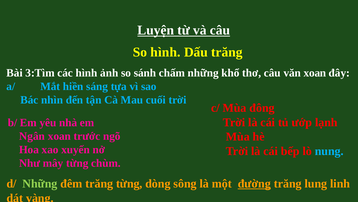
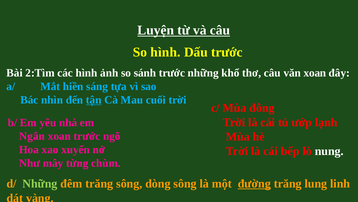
Dấu trăng: trăng -> trước (227, 52)
3:Tìm: 3:Tìm -> 2:Tìm (40, 73)
sánh chấm: chấm -> trước (172, 73)
tận underline: none -> present (94, 100)
nung colour: light blue -> white (329, 151)
trăng từng: từng -> sông (129, 183)
